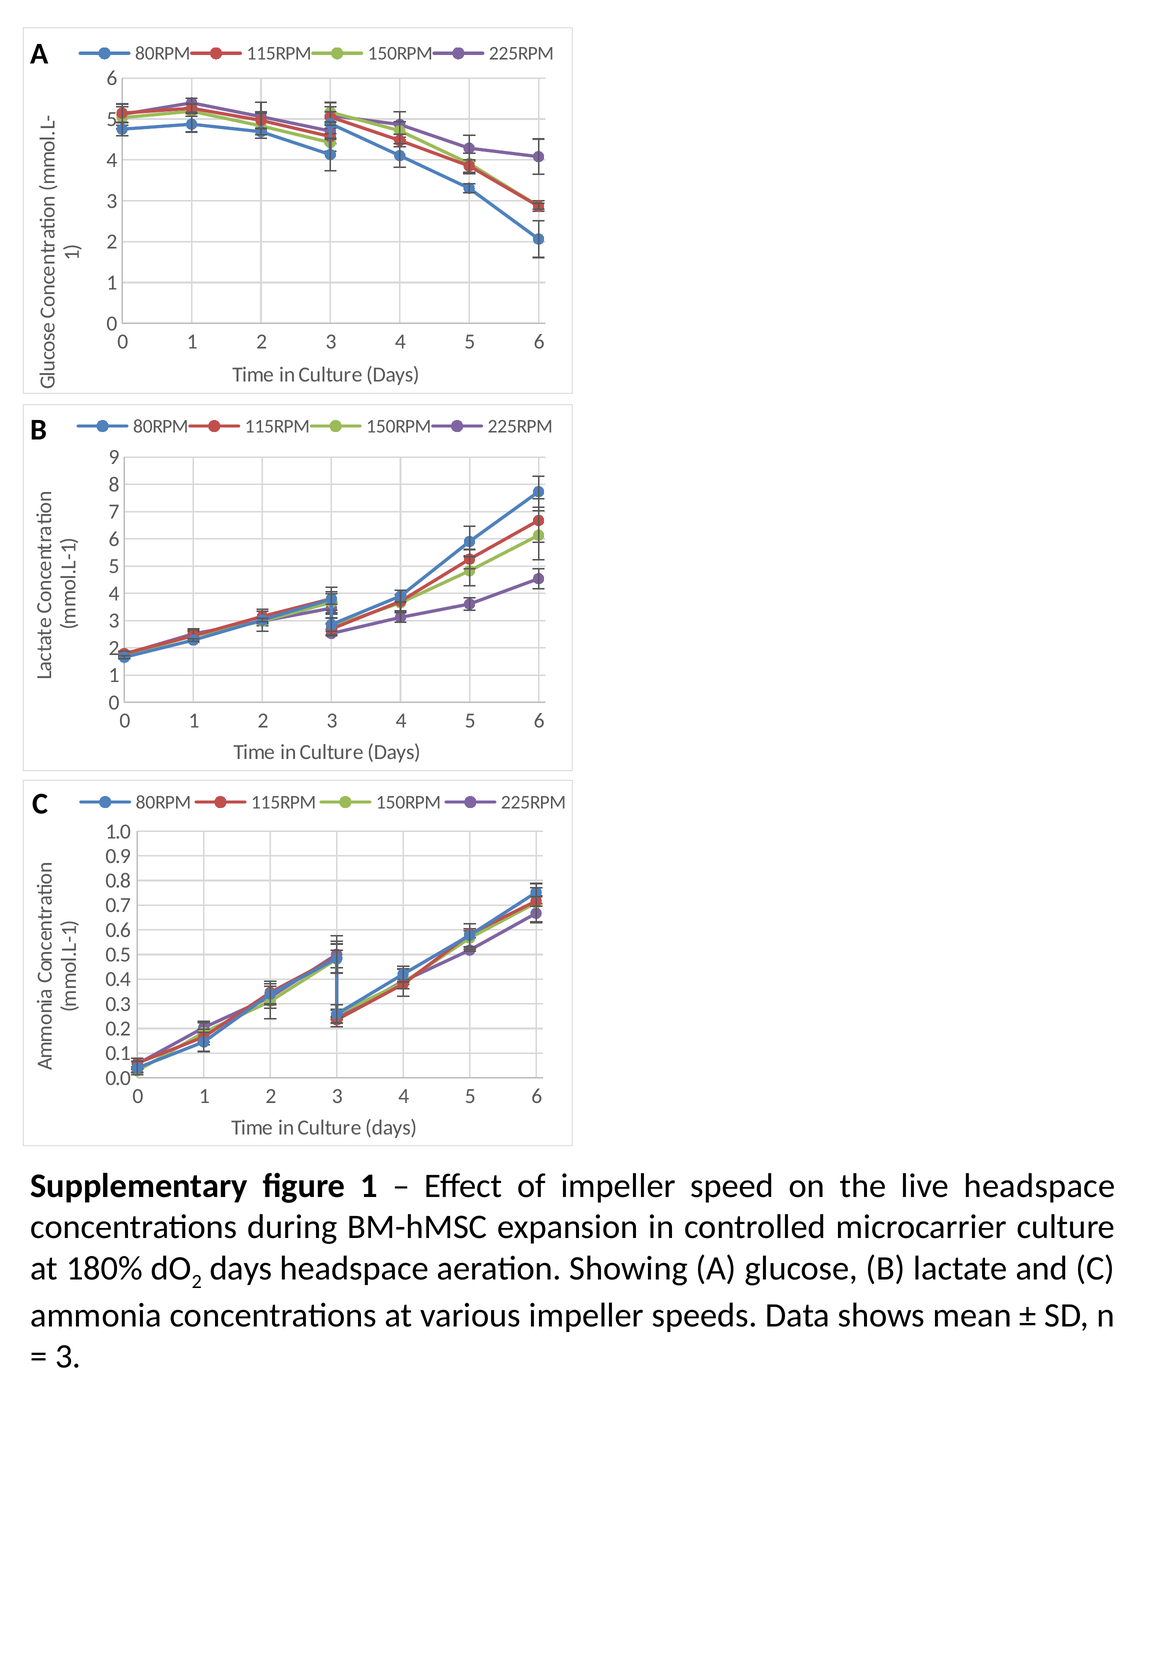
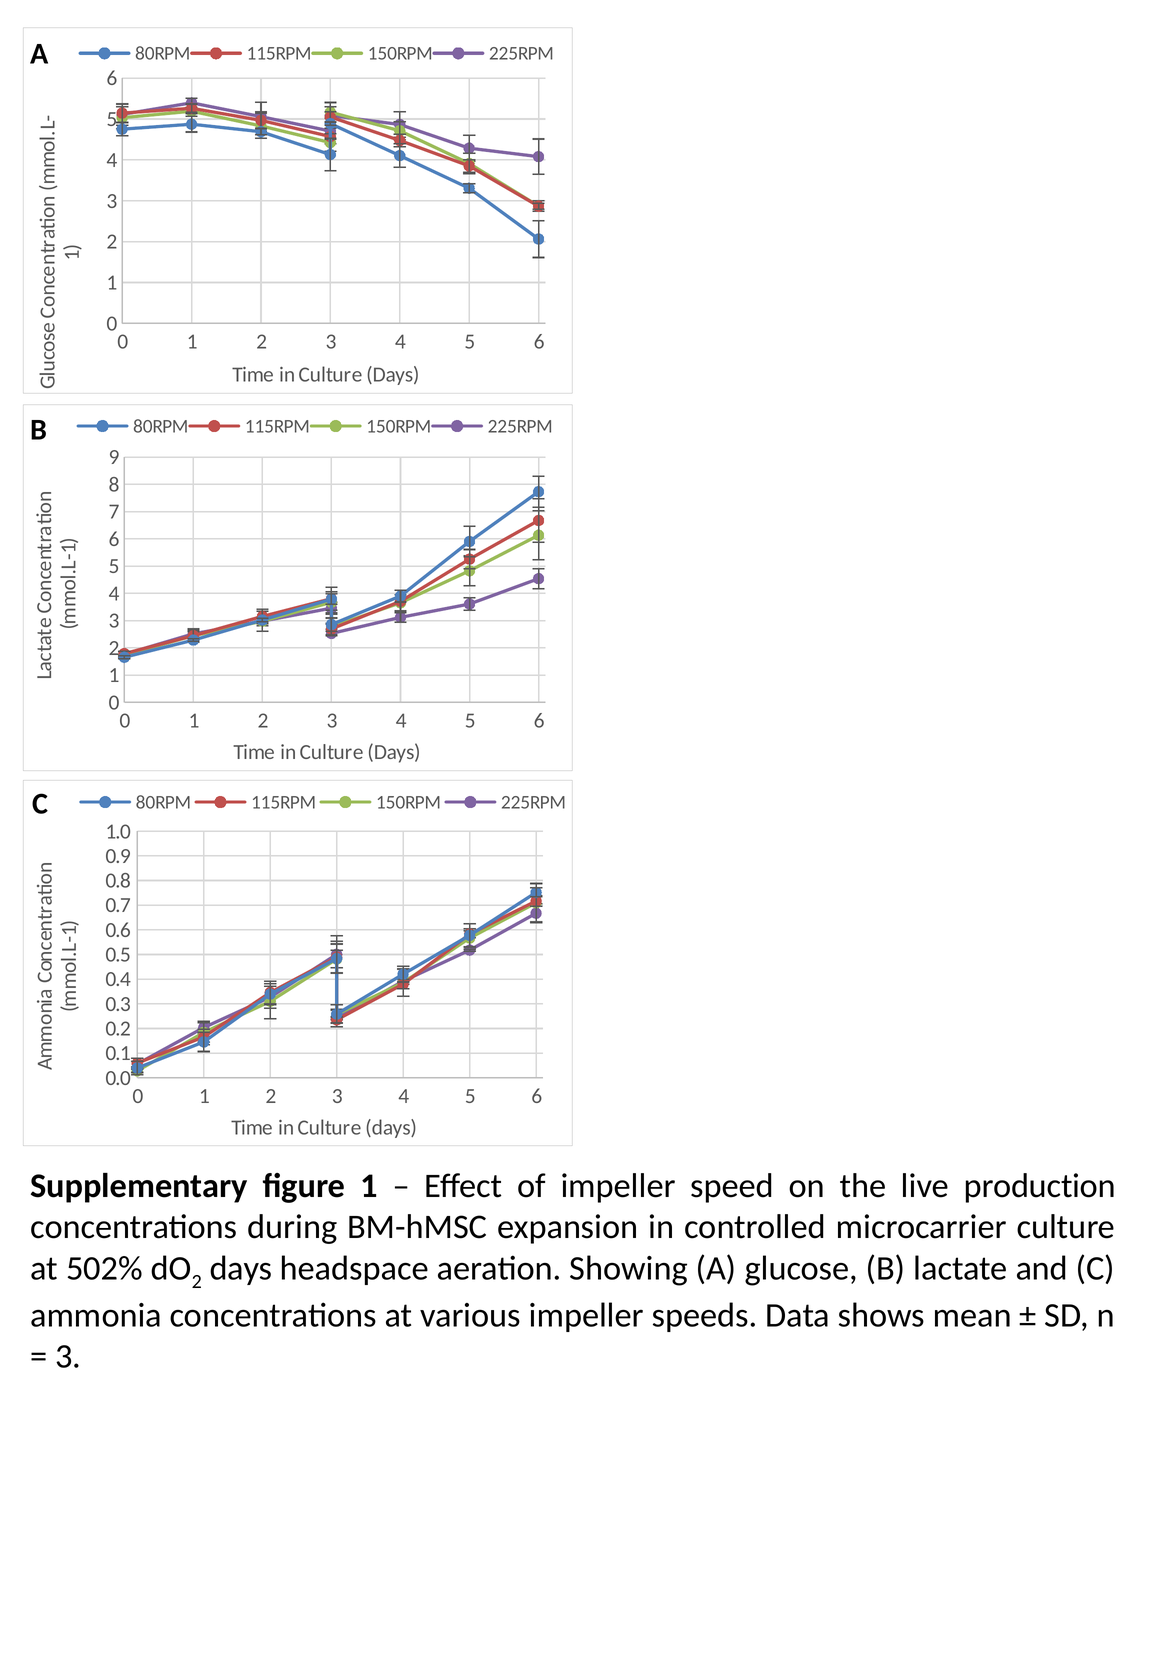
live headspace: headspace -> production (1040, 1186)
180%: 180% -> 502% (104, 1269)
